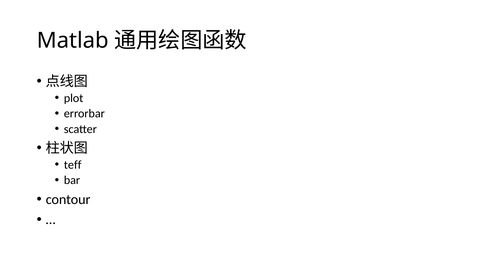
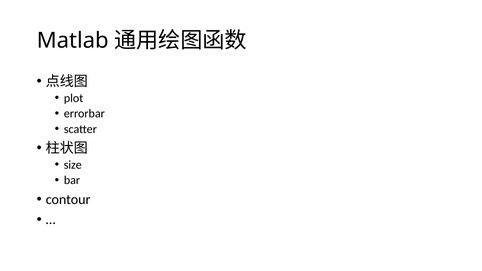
teff: teff -> size (73, 165)
